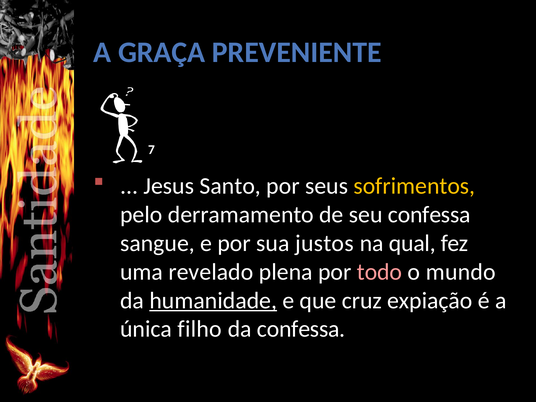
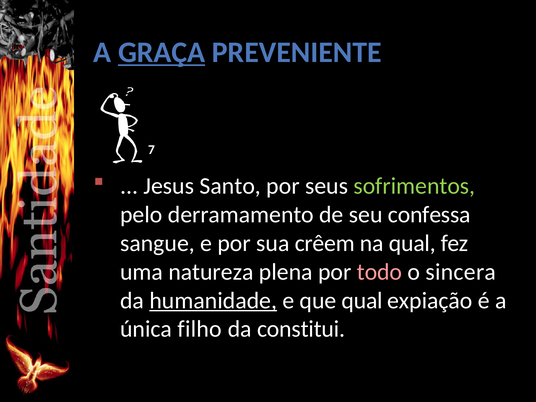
GRAÇA underline: none -> present (162, 52)
sofrimentos colour: yellow -> light green (414, 186)
justos: justos -> crêem (325, 243)
revelado: revelado -> natureza (211, 272)
mundo: mundo -> sincera (461, 272)
que cruz: cruz -> qual (362, 301)
da confessa: confessa -> constitui (301, 329)
